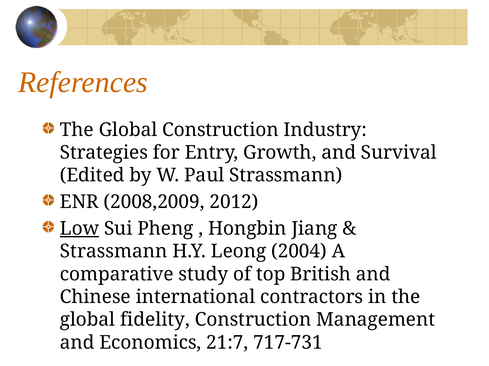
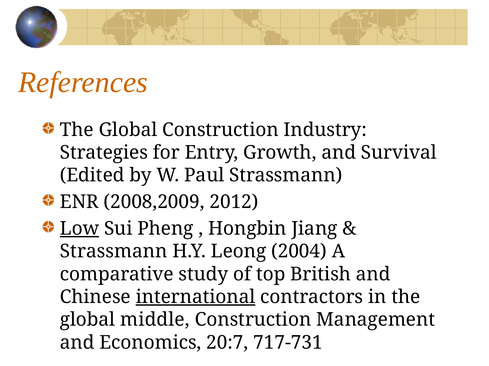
international underline: none -> present (196, 298)
fidelity: fidelity -> middle (155, 320)
21:7: 21:7 -> 20:7 (227, 343)
